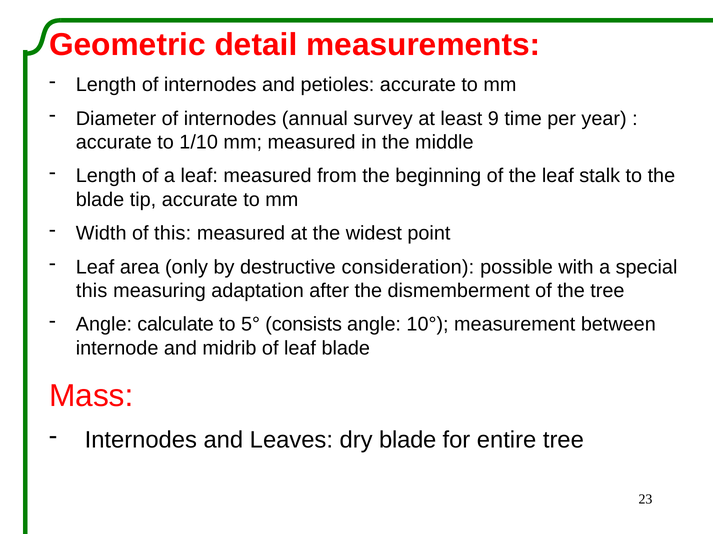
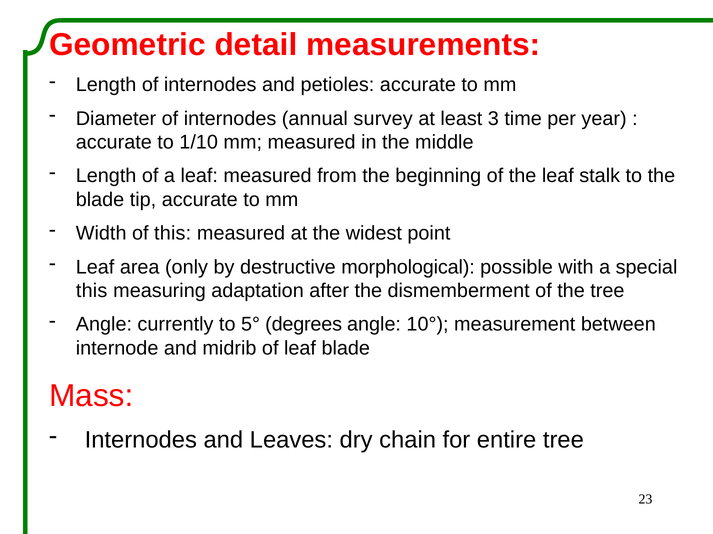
9: 9 -> 3 (493, 119)
consideration: consideration -> morphological (408, 267)
calculate: calculate -> currently (175, 325)
consists: consists -> degrees (304, 325)
dry blade: blade -> chain (408, 441)
